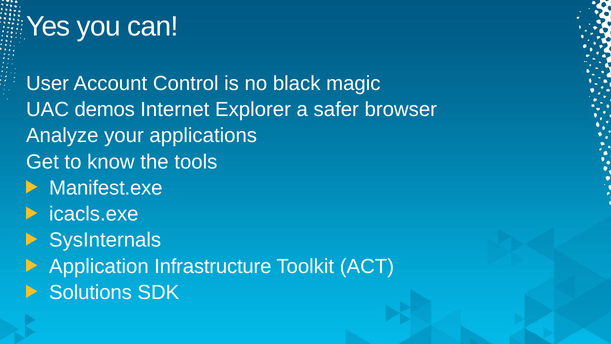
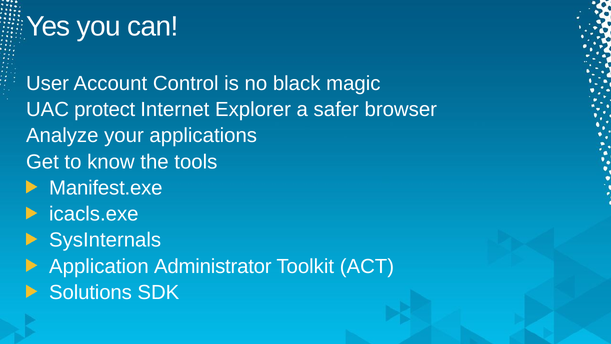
demos: demos -> protect (105, 110)
Infrastructure: Infrastructure -> Administrator (213, 266)
